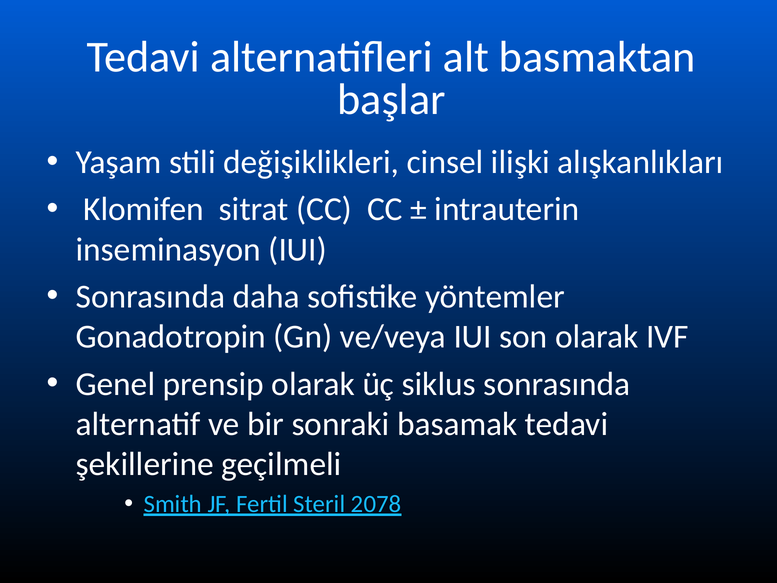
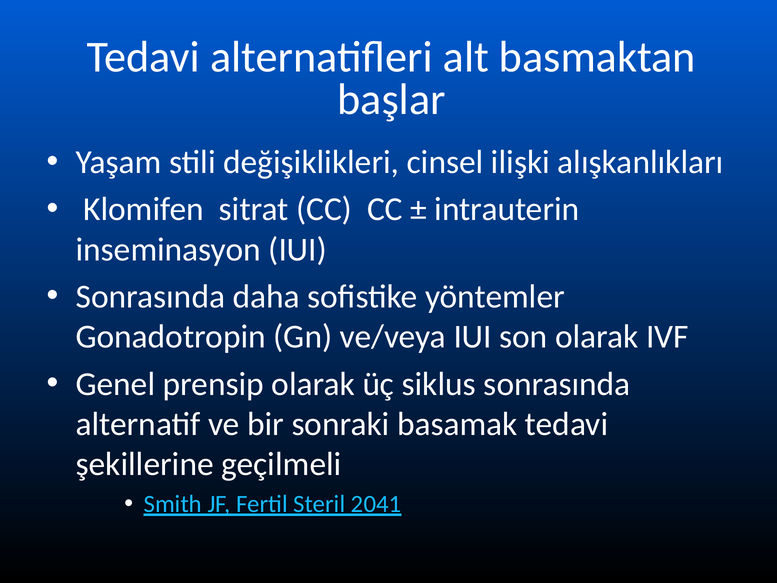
2078: 2078 -> 2041 (376, 504)
